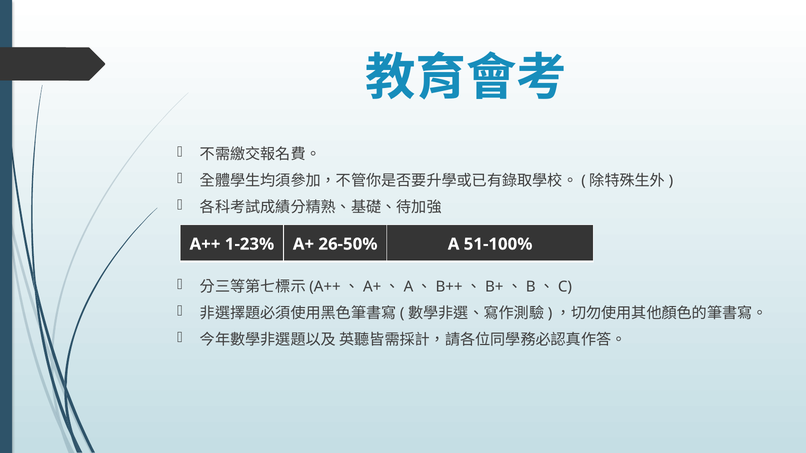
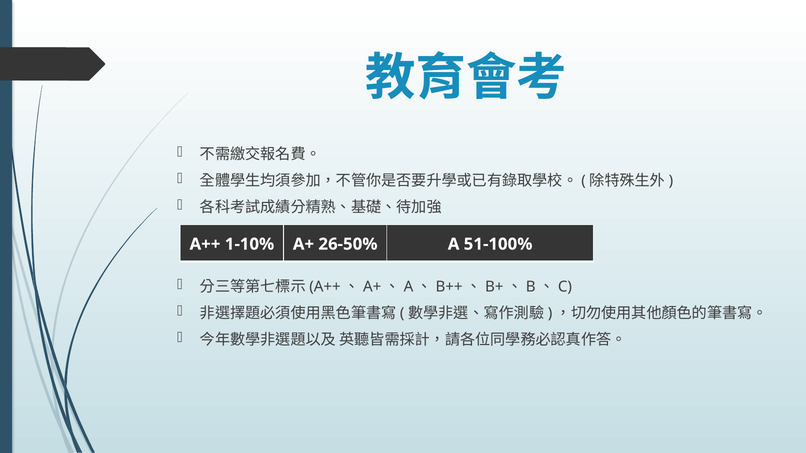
1-23%: 1-23% -> 1-10% (250, 244)
